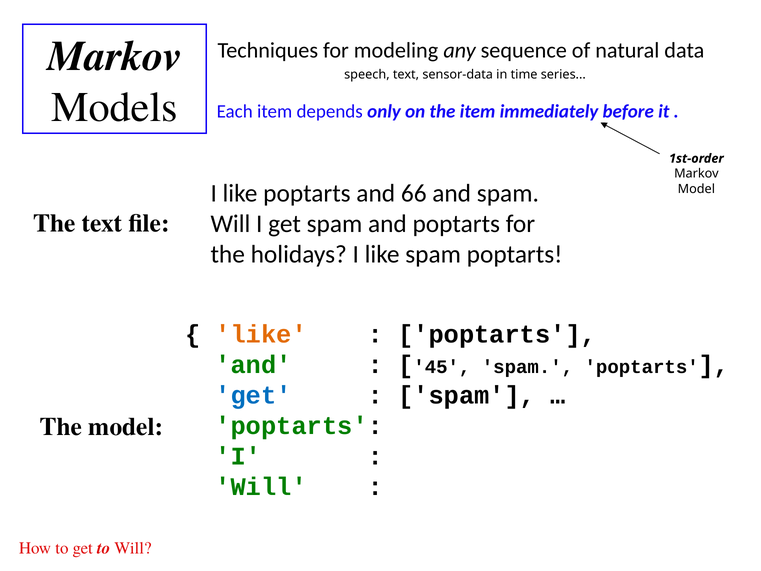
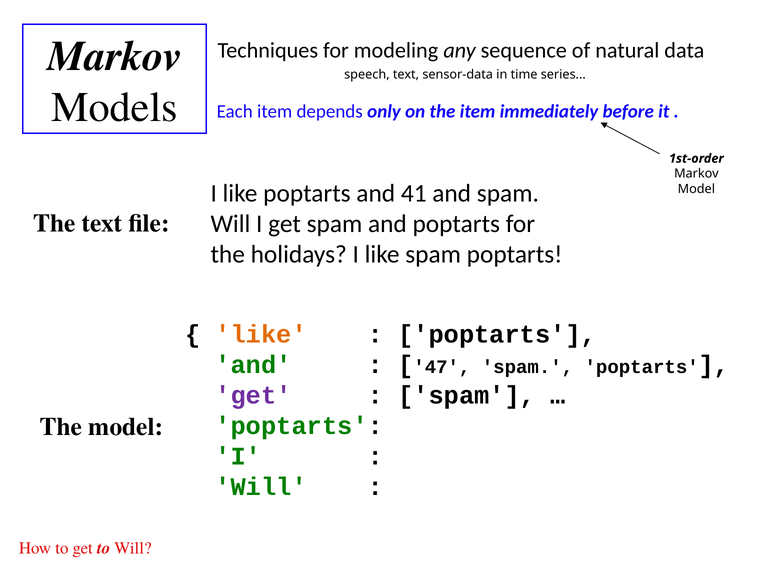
66: 66 -> 41 (414, 194)
45: 45 -> 47 (442, 367)
get colour: blue -> purple (254, 395)
